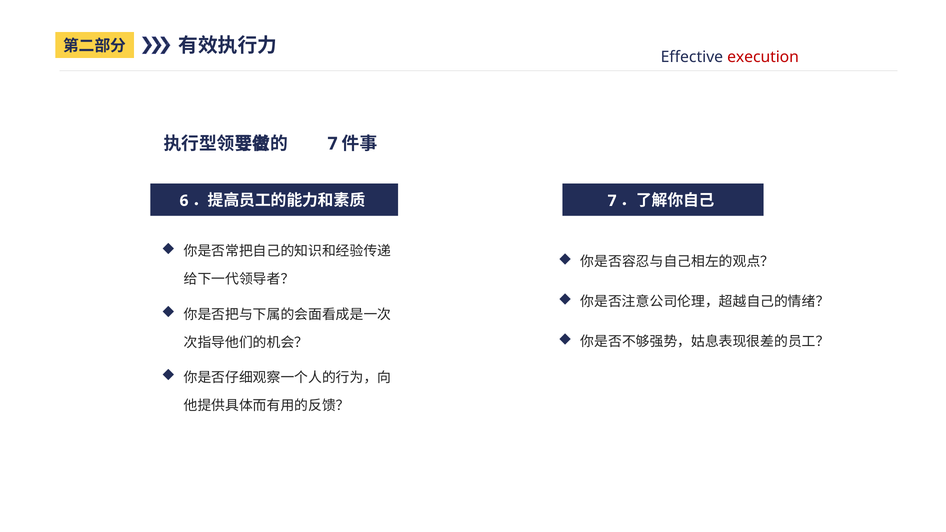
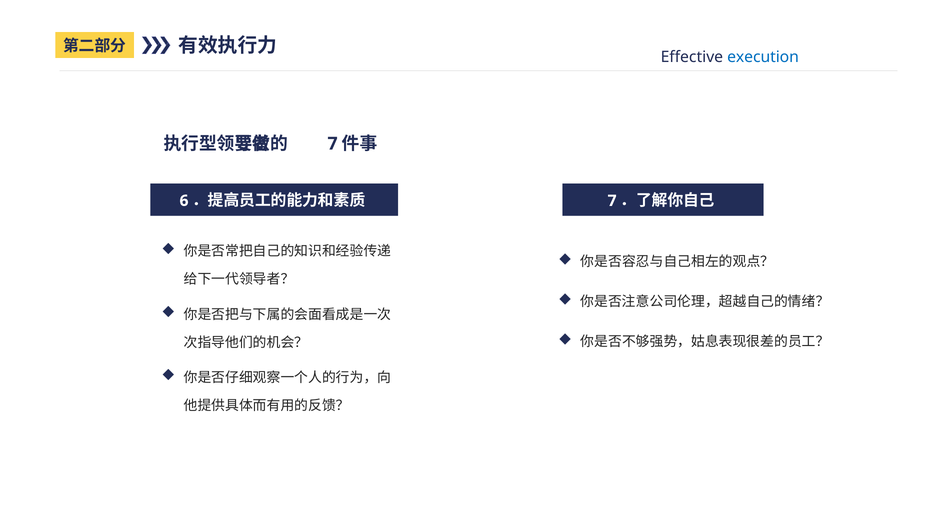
execution colour: red -> blue (763, 57)
